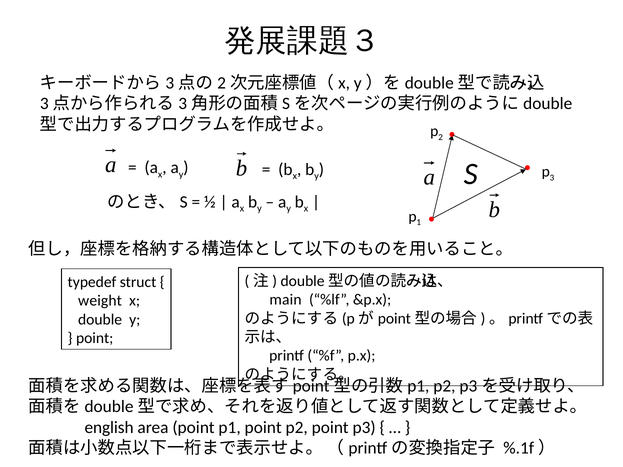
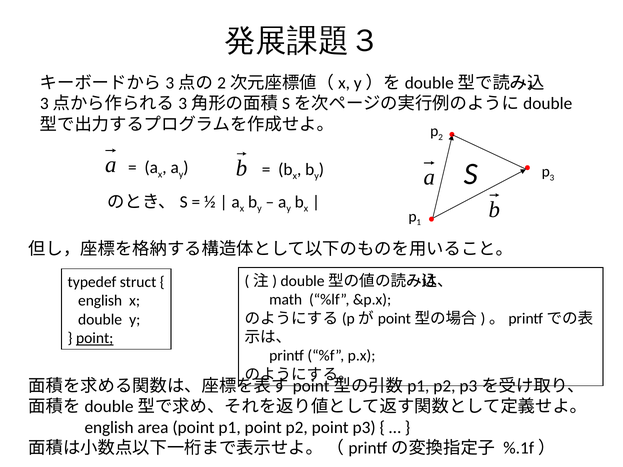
main: main -> math (286, 300)
weight: weight -> english (100, 301)
point underline: none -> present (95, 338)
